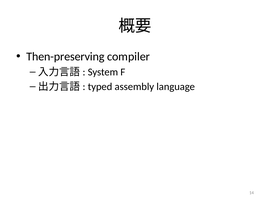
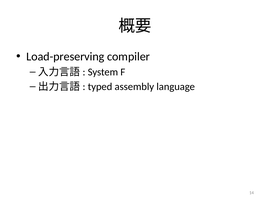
Then-preserving: Then-preserving -> Load-preserving (65, 57)
